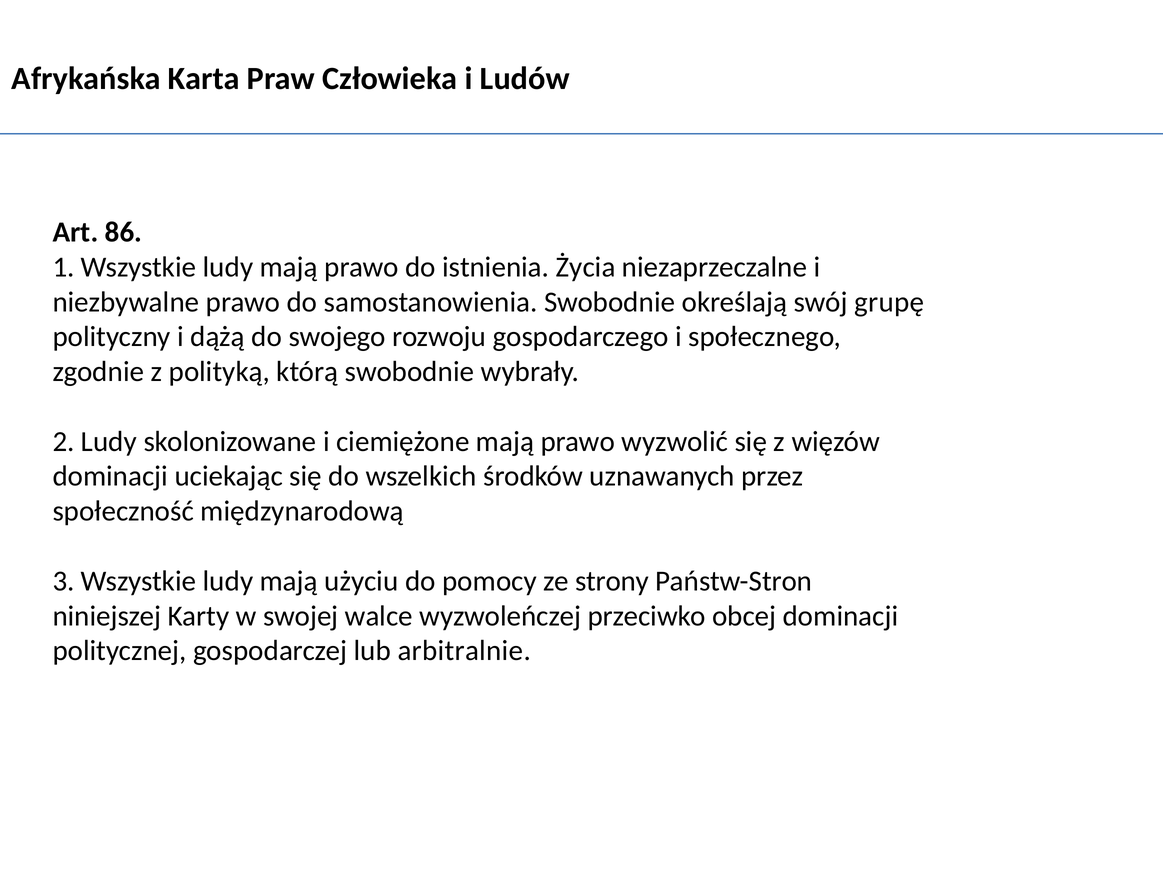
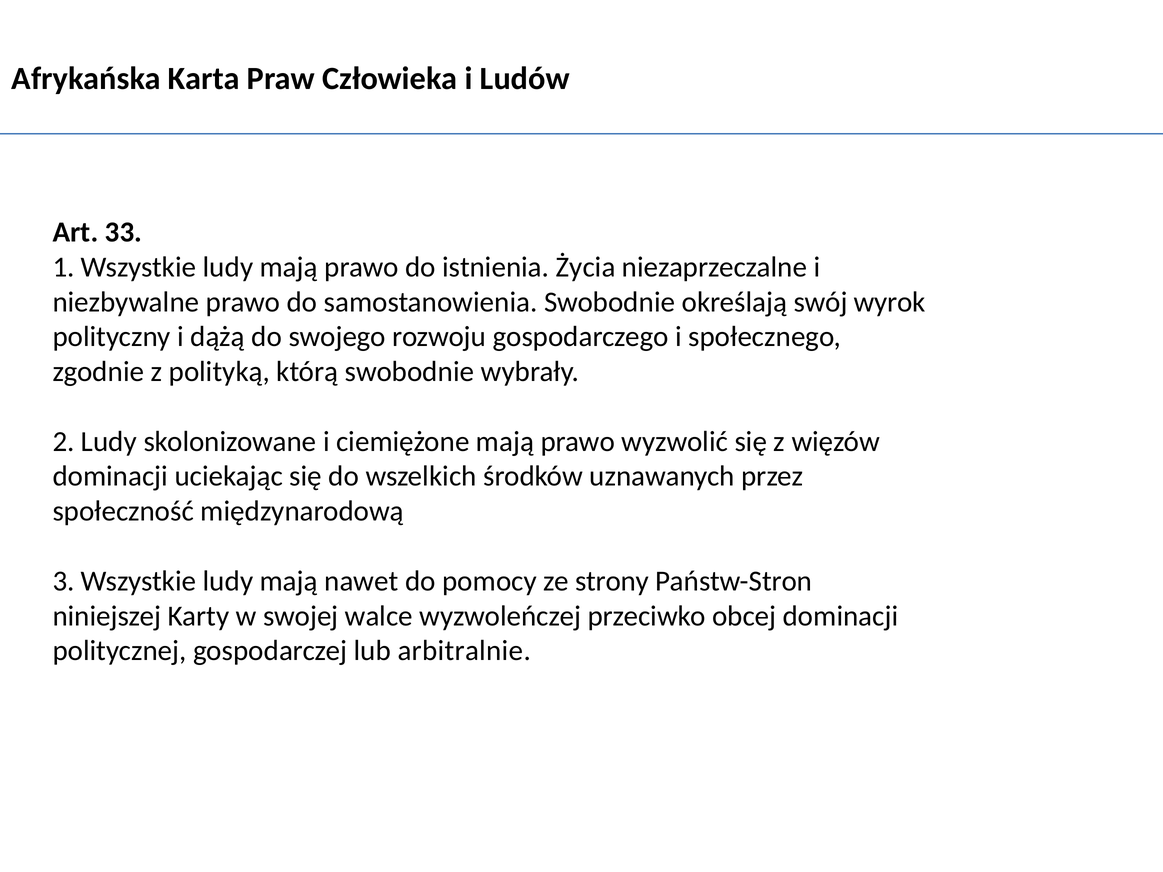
86: 86 -> 33 (123, 232)
grupę: grupę -> wyrok (890, 302)
użyciu: użyciu -> nawet (361, 581)
